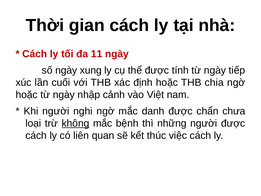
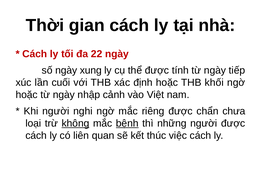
11: 11 -> 22 (97, 54)
chia: chia -> khối (214, 82)
danh: danh -> riêng (153, 111)
bệnh underline: none -> present (127, 123)
